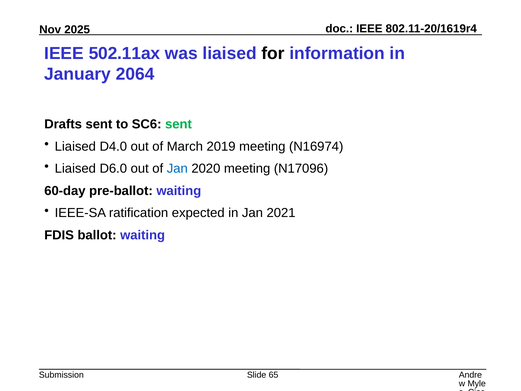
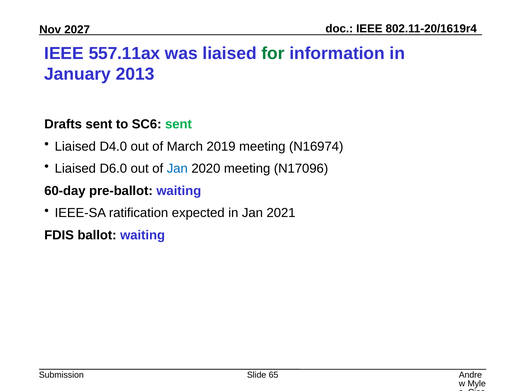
2025: 2025 -> 2027 (77, 30)
502.11ax: 502.11ax -> 557.11ax (124, 53)
for colour: black -> green (273, 53)
2064: 2064 -> 2013 (135, 74)
